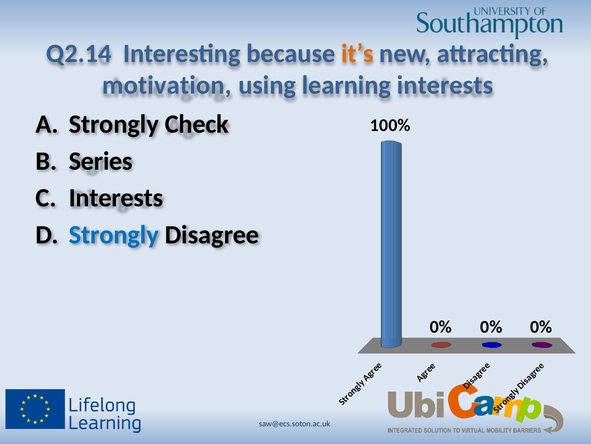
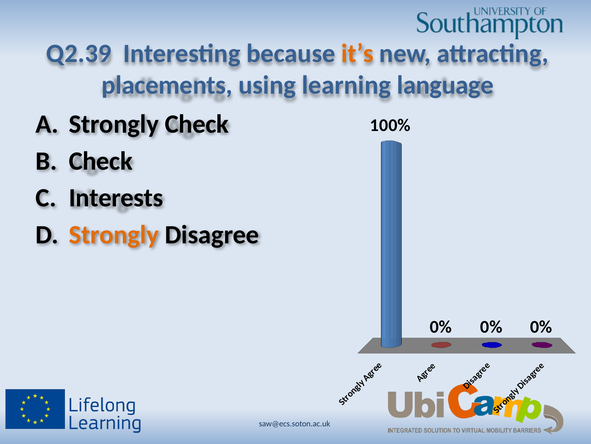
Q2.14: Q2.14 -> Q2.39 (79, 54)
motivation: motivation -> placements (167, 85)
learning interests: interests -> language (445, 85)
Series: Series -> Check (101, 161)
Strongly colour: blue -> orange (114, 234)
